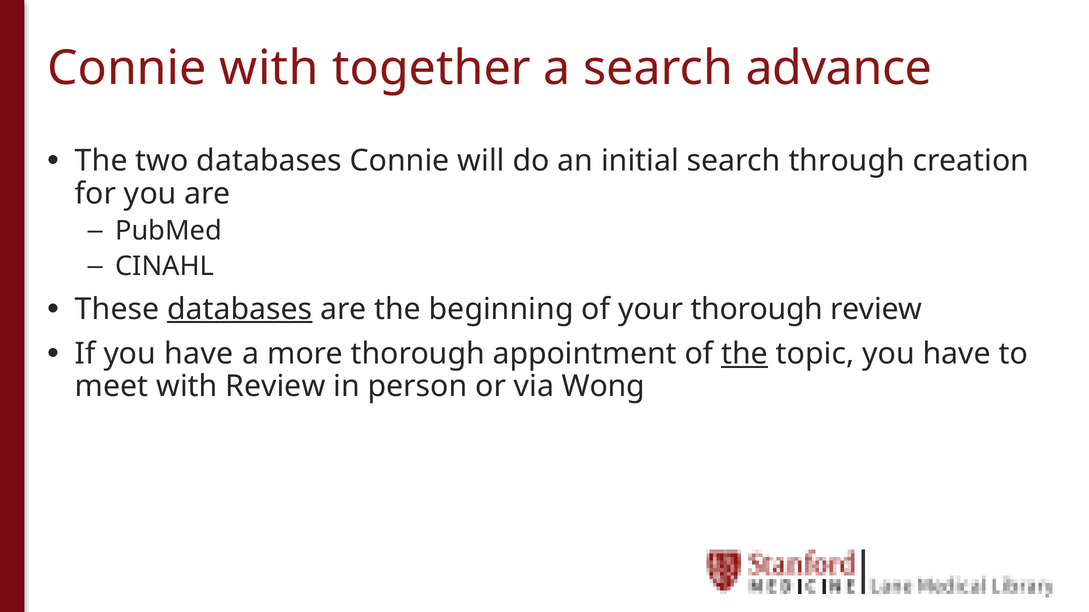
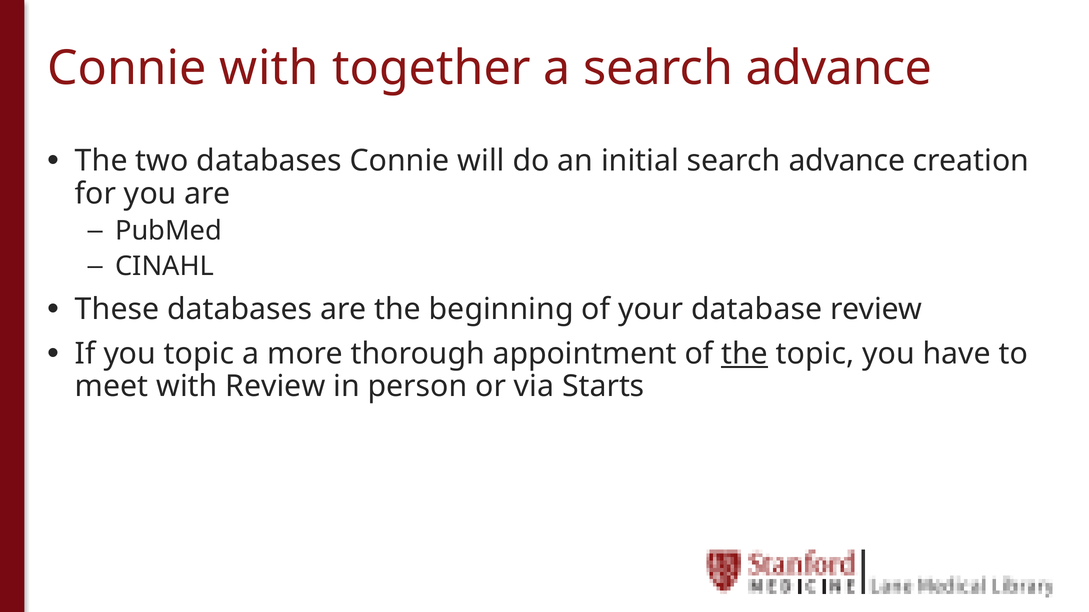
initial search through: through -> advance (847, 161)
databases underline: present -> none (240, 309)
your thorough: thorough -> database (757, 309)
If you have: have -> topic (199, 354)
Wong: Wong -> Starts (603, 387)
